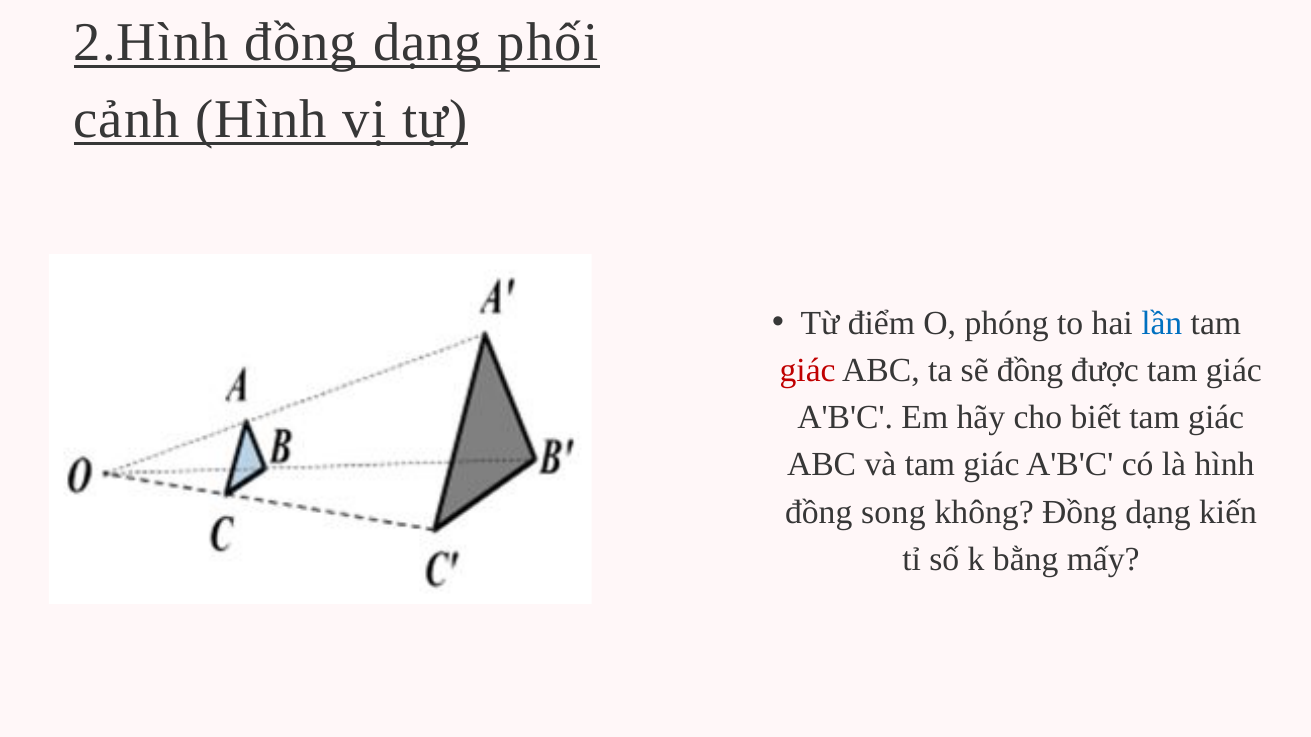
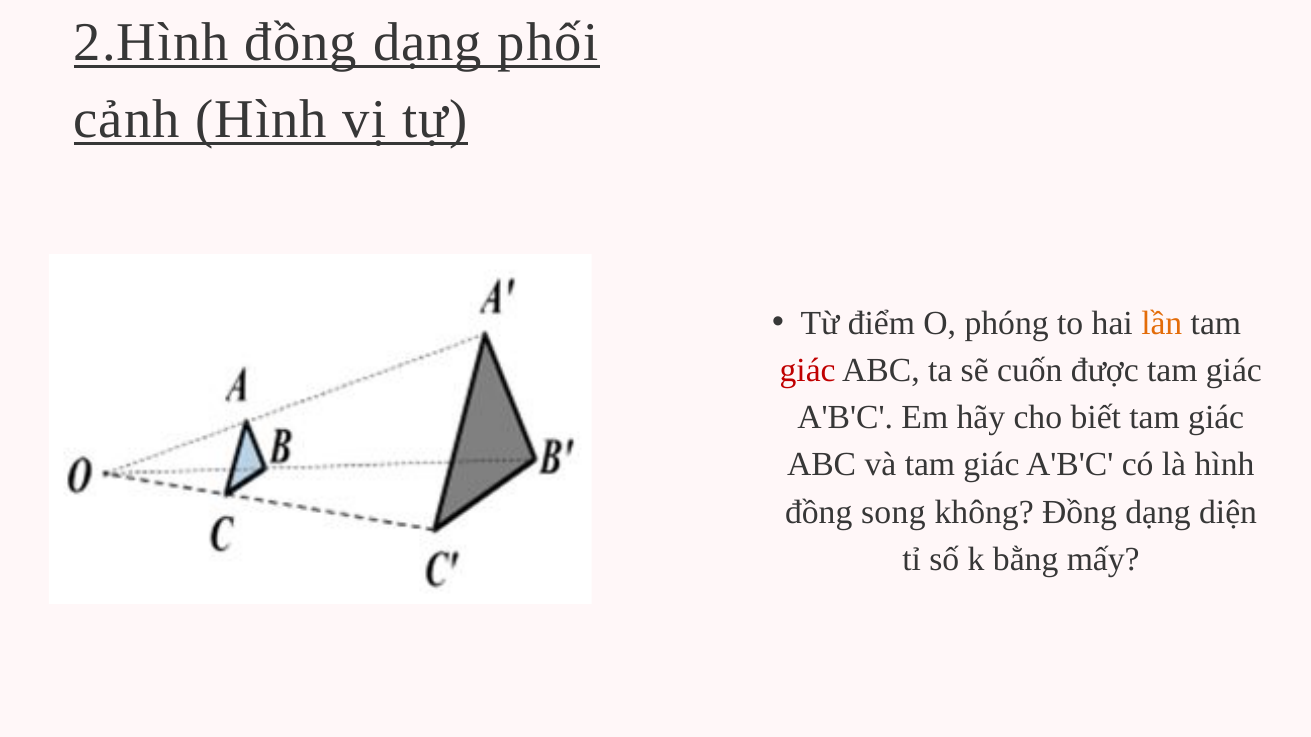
lần colour: blue -> orange (1162, 324)
sẽ đồng: đồng -> cuốn (1030, 371)
kiến: kiến -> diện (1228, 512)
